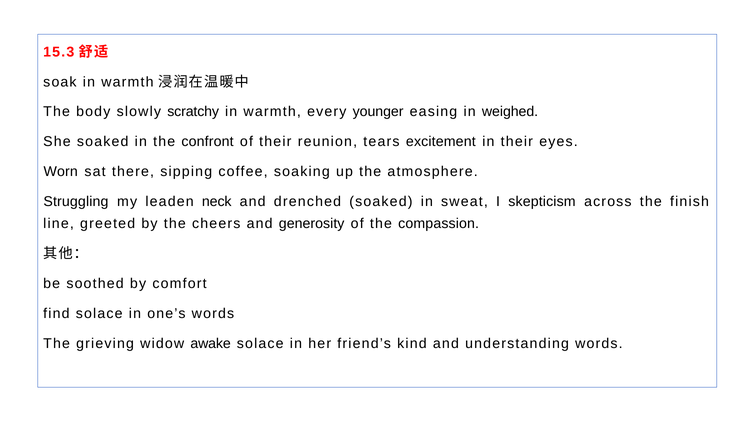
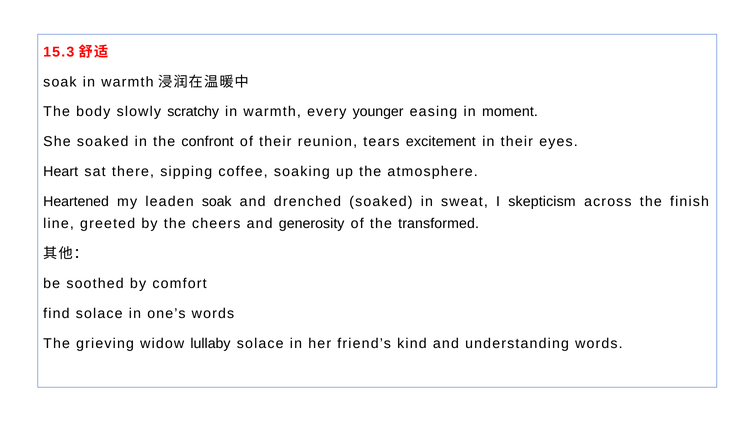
weighed: weighed -> moment (510, 112)
Worn: Worn -> Heart (61, 172)
Struggling: Struggling -> Heartened (76, 202)
leaden neck: neck -> soak (217, 202)
compassion: compassion -> transformed (439, 224)
awake: awake -> lullaby (211, 343)
